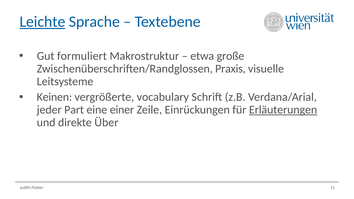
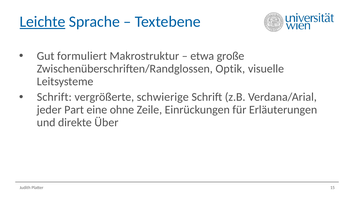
Praxis: Praxis -> Optik (230, 69)
Keinen: Keinen -> Schrift (54, 97)
vocabulary: vocabulary -> schwierige (163, 97)
einer: einer -> ohne (122, 110)
Erläuterungen underline: present -> none (283, 110)
